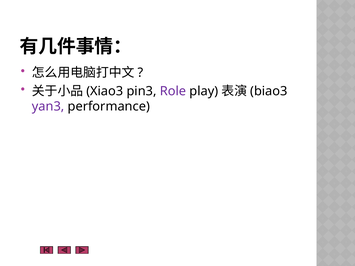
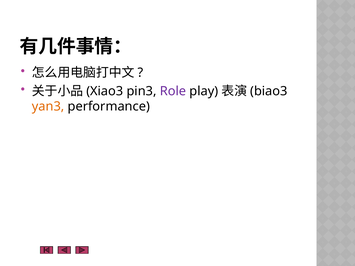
yan3 colour: purple -> orange (48, 107)
